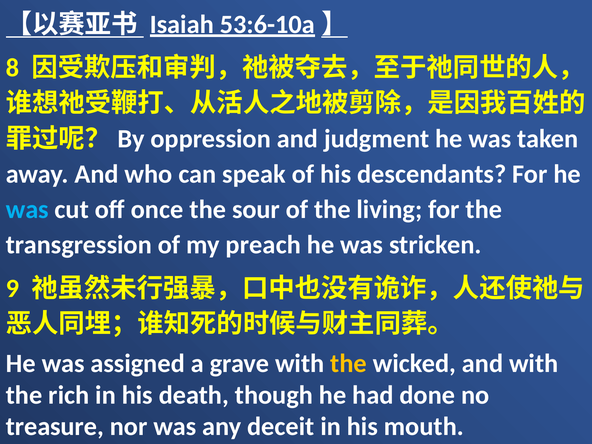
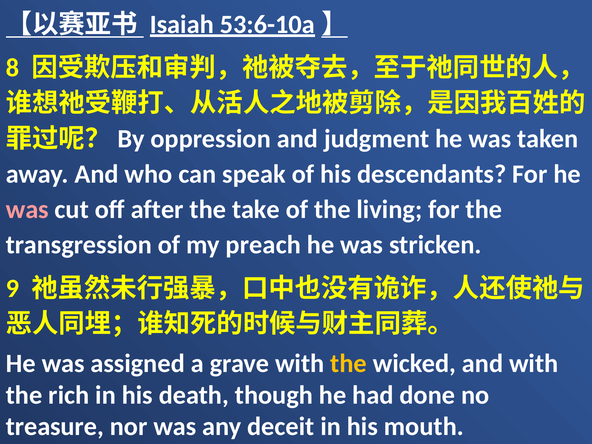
was colour: light blue -> pink (27, 209)
once: once -> after (157, 209)
sour: sour -> take (256, 209)
